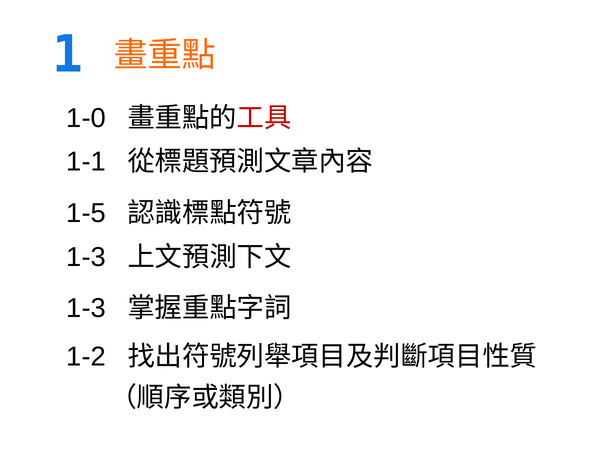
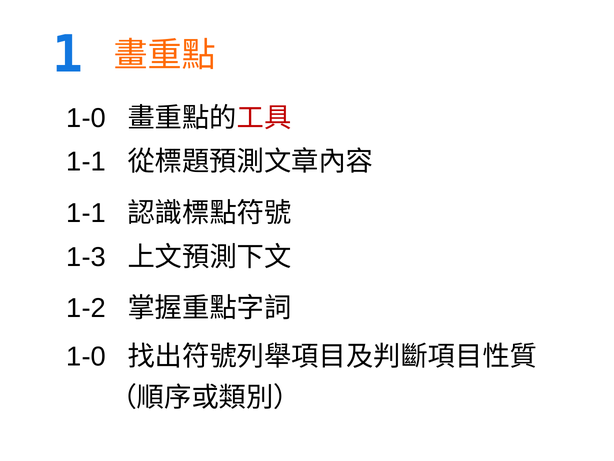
1-5: 1-5 -> 1-1 (86, 213)
1-3: 1-3 -> 1-2 (86, 308)
1-2: 1-2 -> 1-0 (86, 356)
